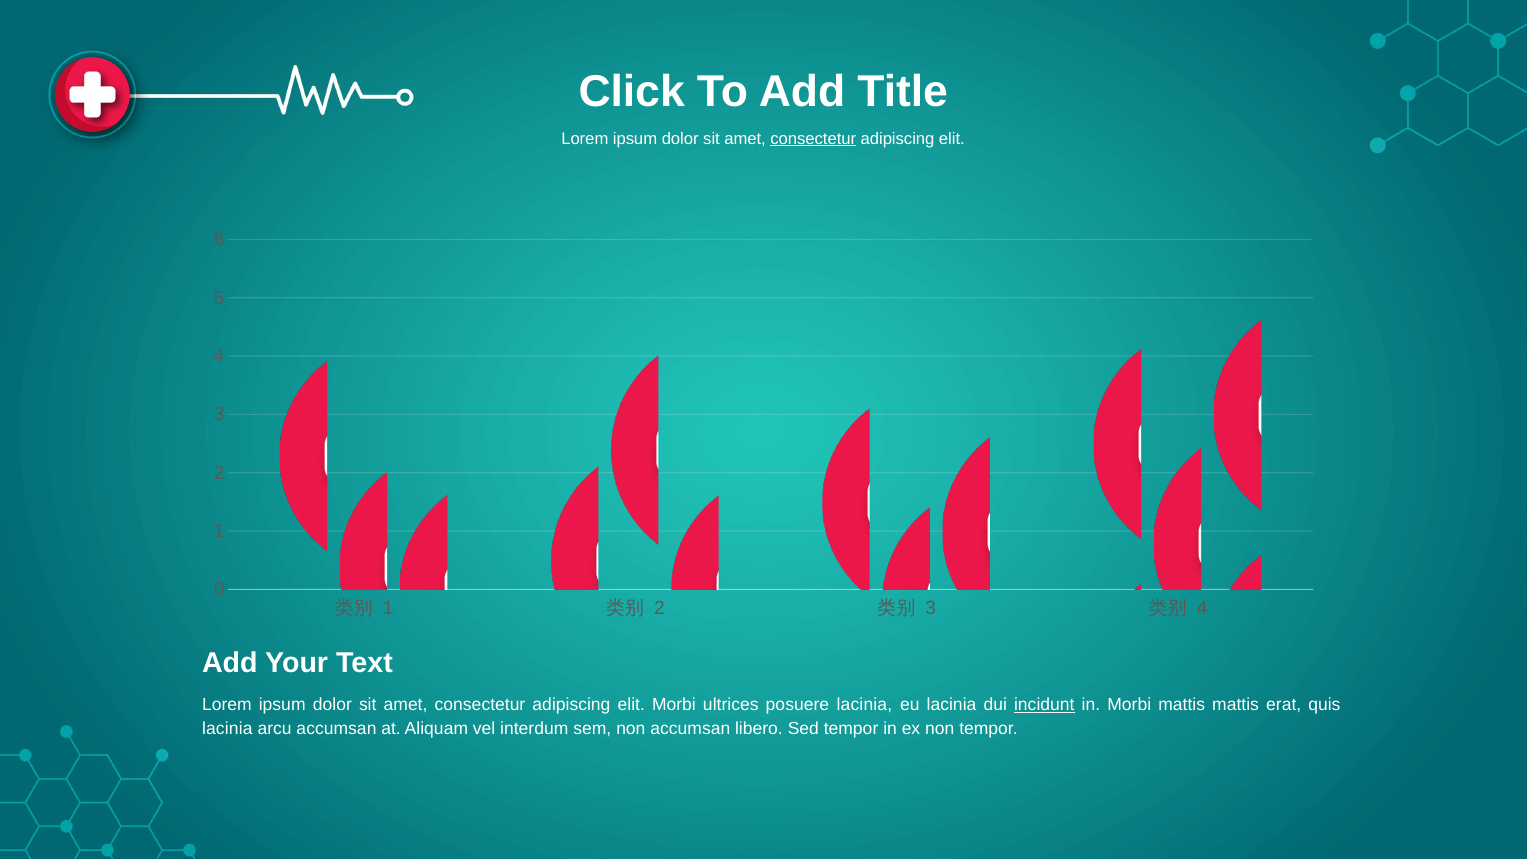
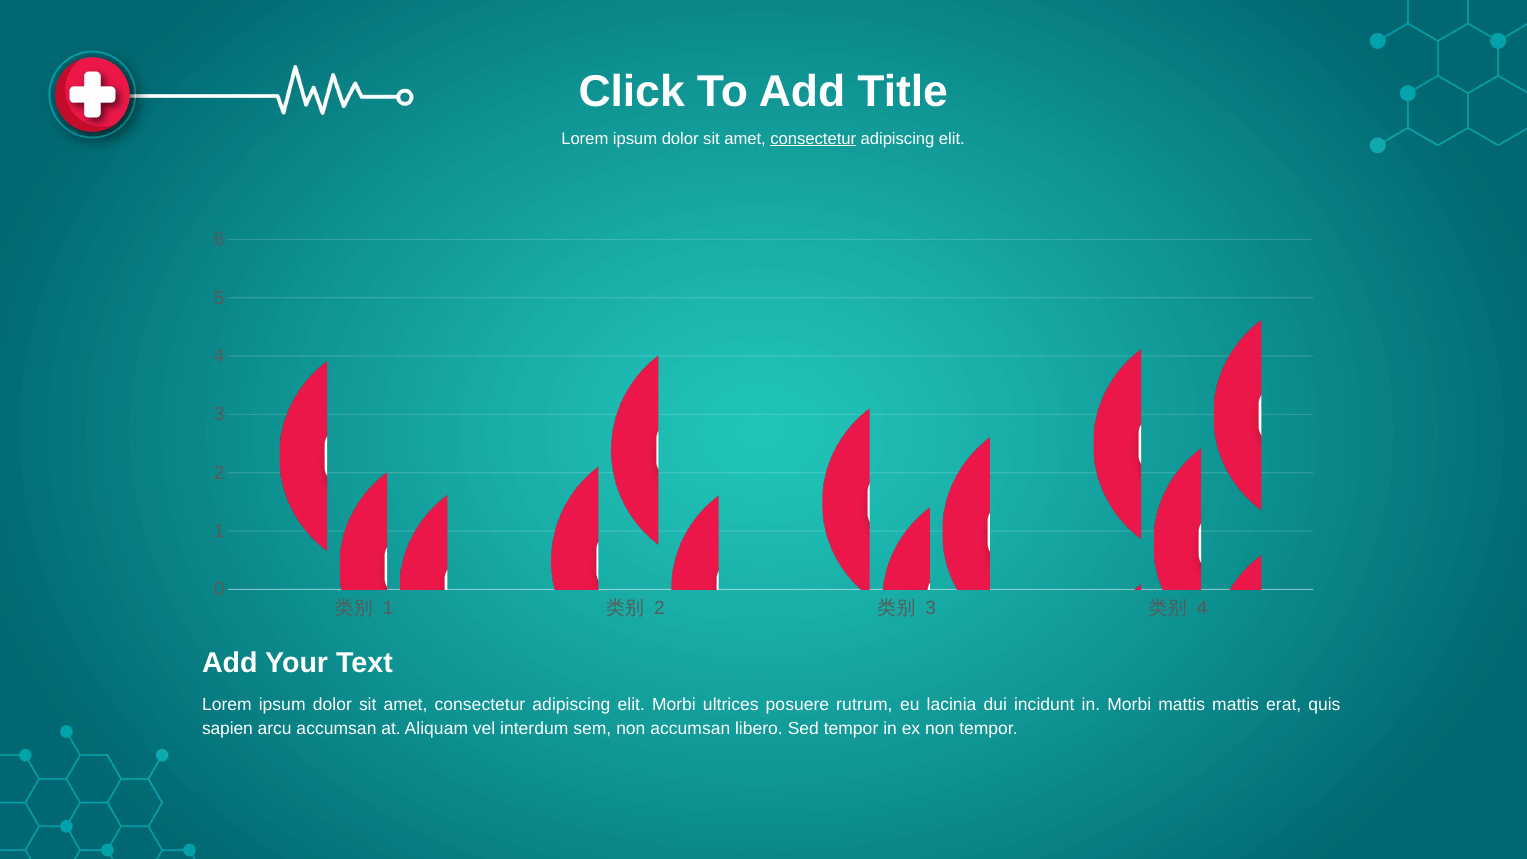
posuere lacinia: lacinia -> rutrum (864, 705)
incidunt underline: present -> none (1044, 705)
lacinia: lacinia -> sapien (227, 729)
